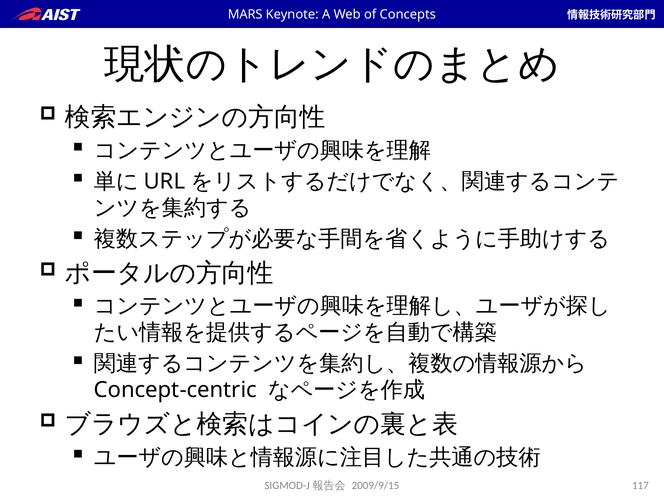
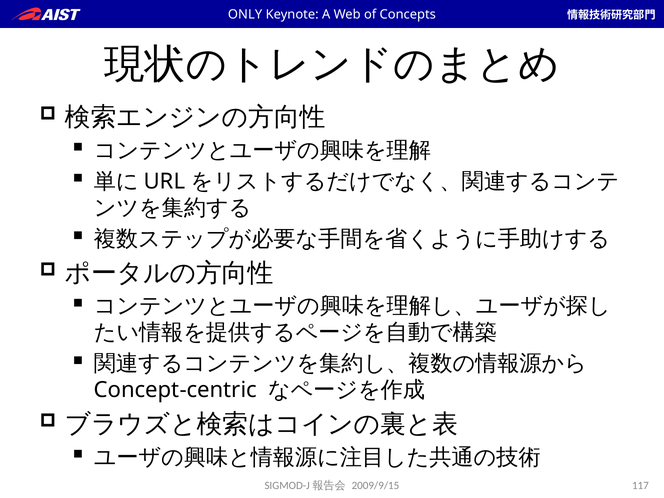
MARS: MARS -> ONLY (245, 14)
